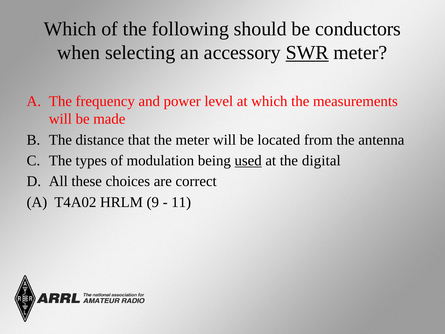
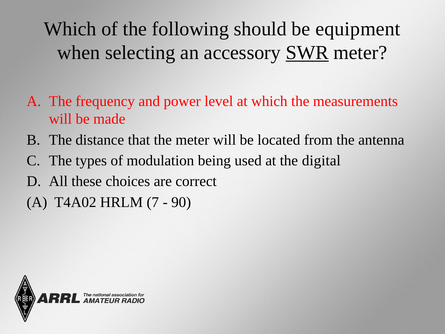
conductors: conductors -> equipment (358, 29)
used underline: present -> none (248, 160)
9: 9 -> 7 (153, 202)
11: 11 -> 90 (181, 202)
